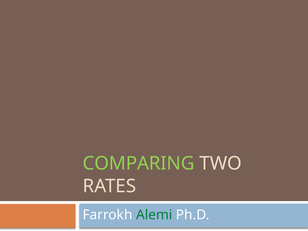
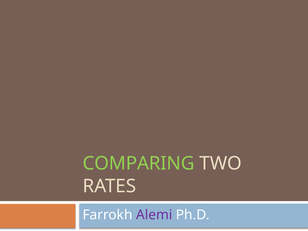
Alemi colour: green -> purple (154, 215)
